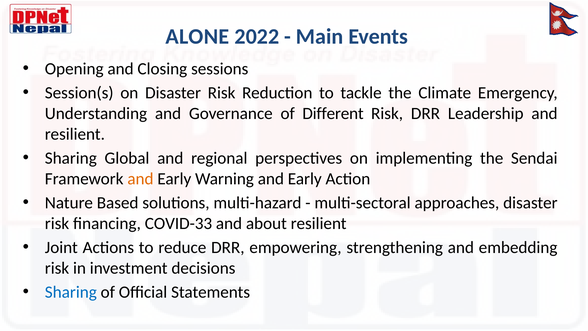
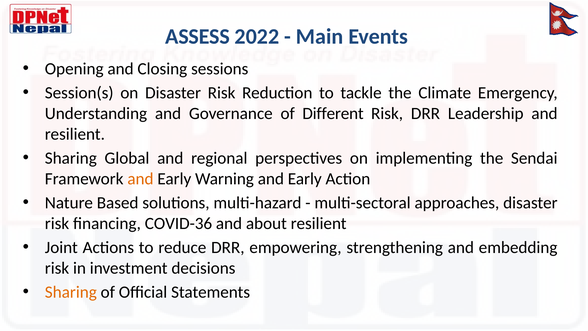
ALONE: ALONE -> ASSESS (198, 36)
COVID-33: COVID-33 -> COVID-36 (178, 223)
Sharing colour: blue -> orange (71, 292)
